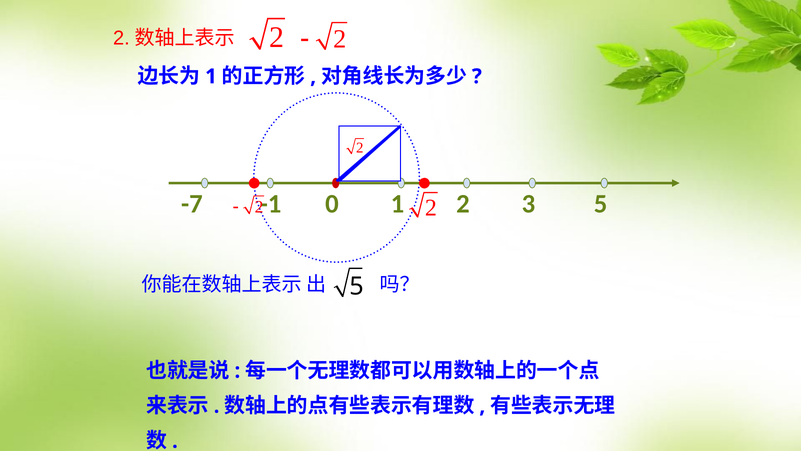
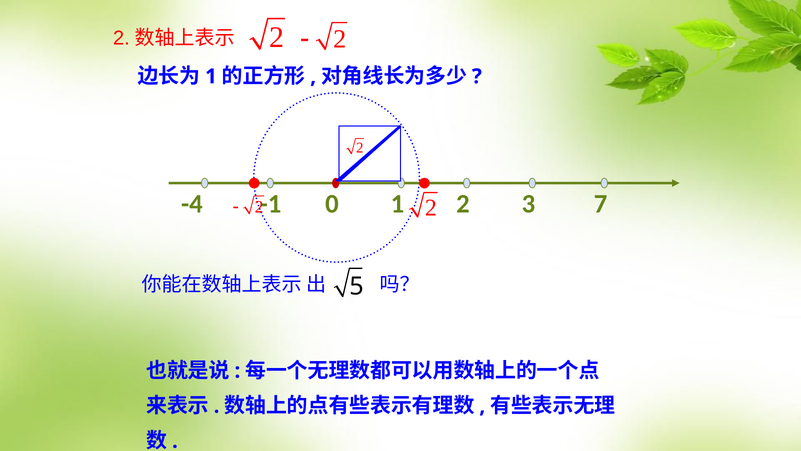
-7: -7 -> -4 (192, 204)
1 2 5: 5 -> 7 (601, 204)
